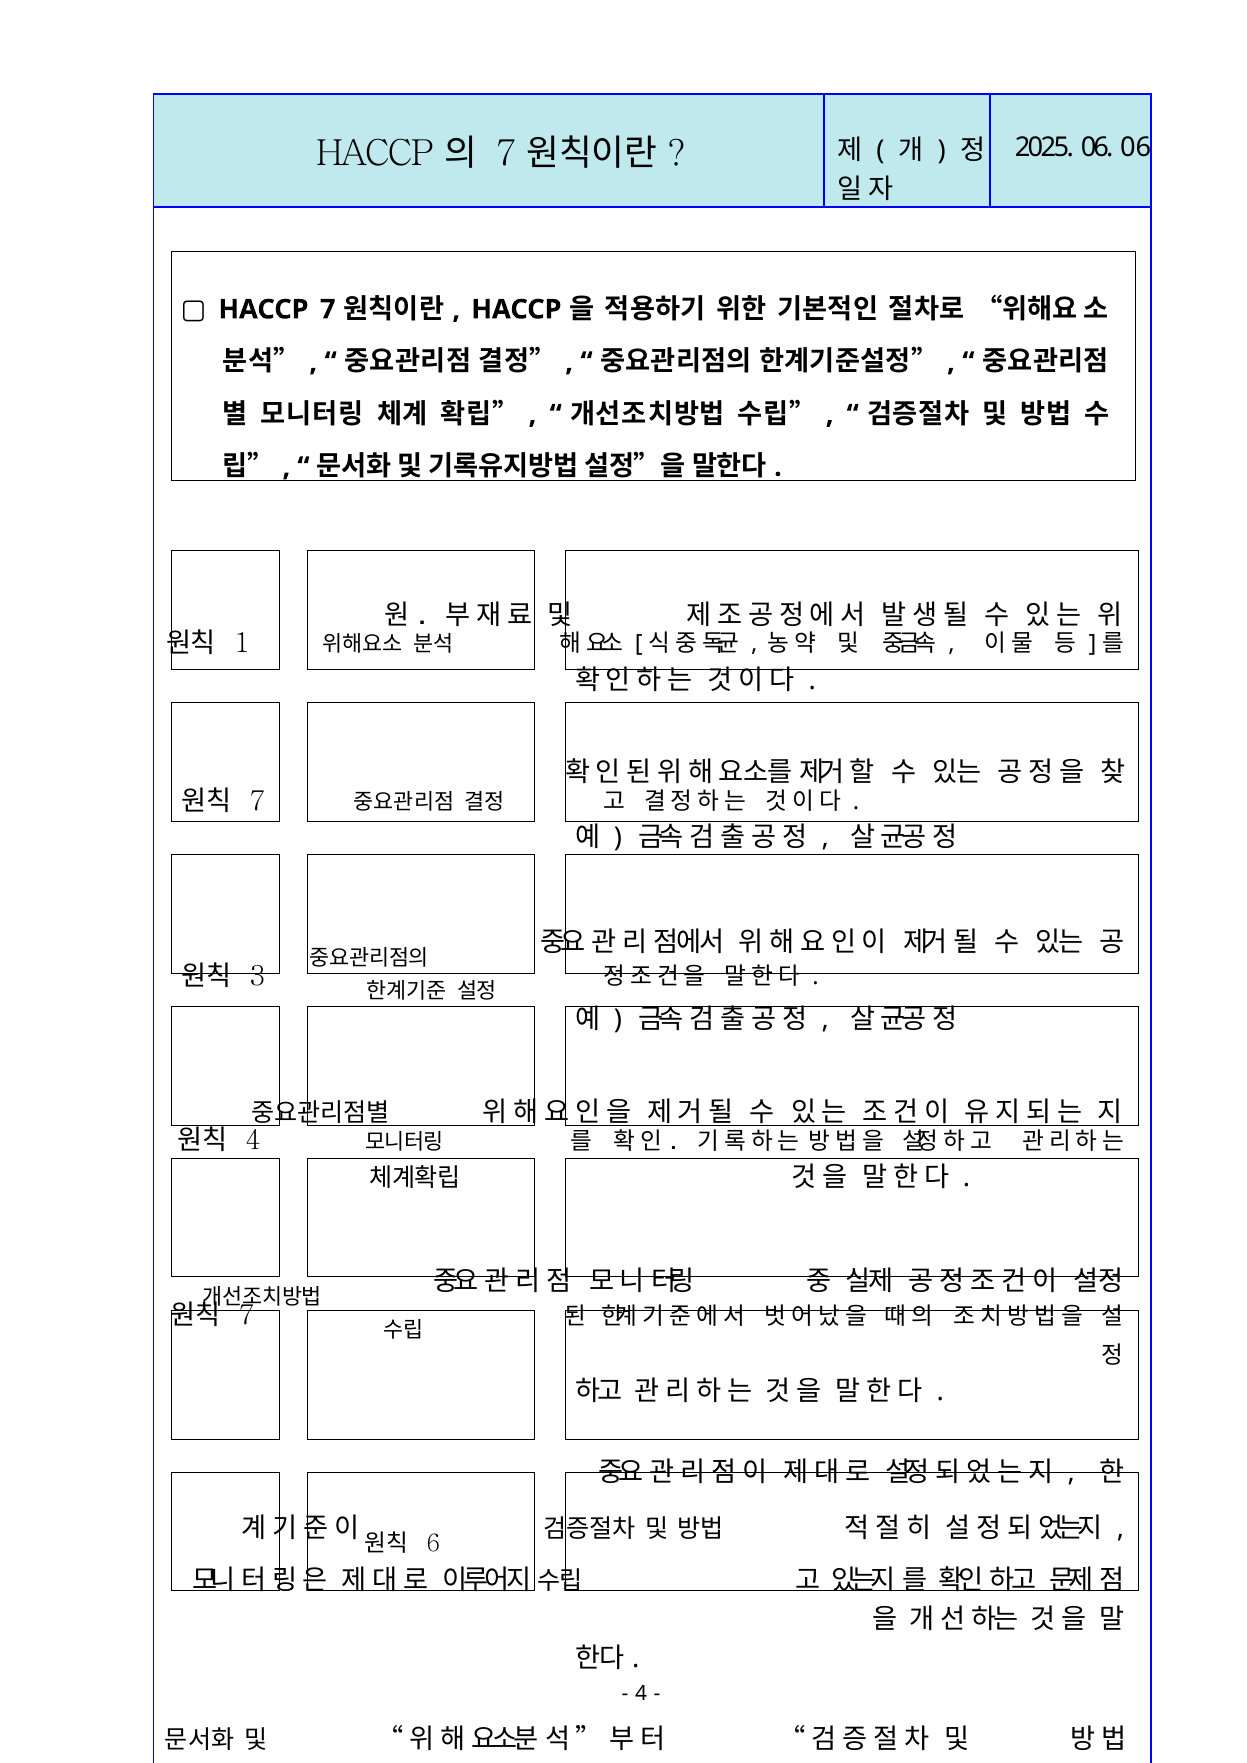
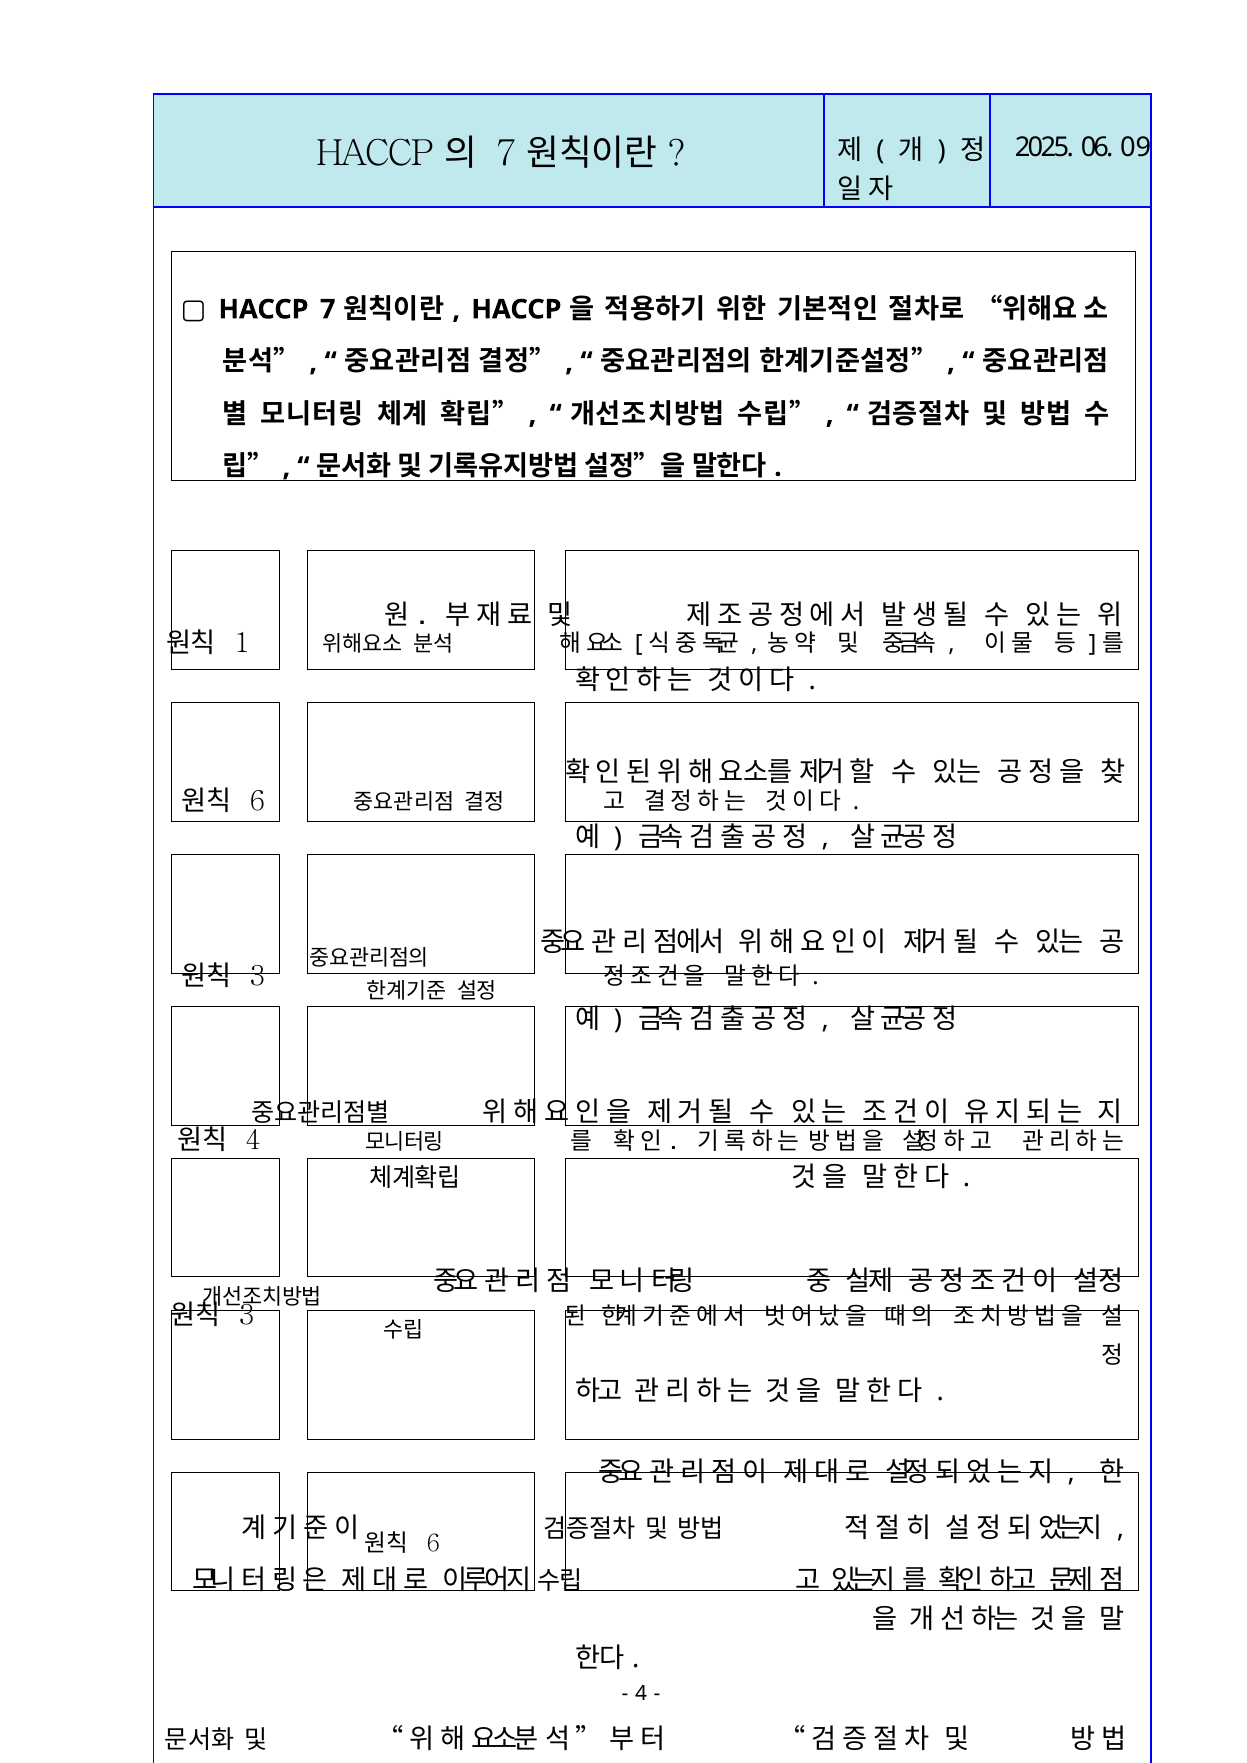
06 06: 06 -> 09 (1136, 148)
7: 7 -> 6 (258, 801)
7: 7 -> 3 (247, 1316)
